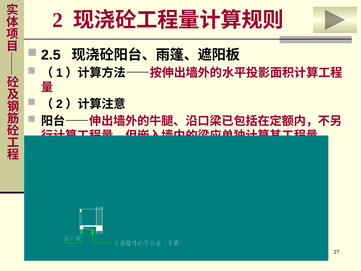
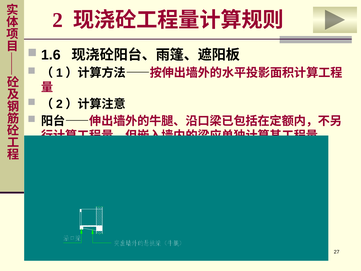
2.5: 2.5 -> 1.6 (51, 55)
